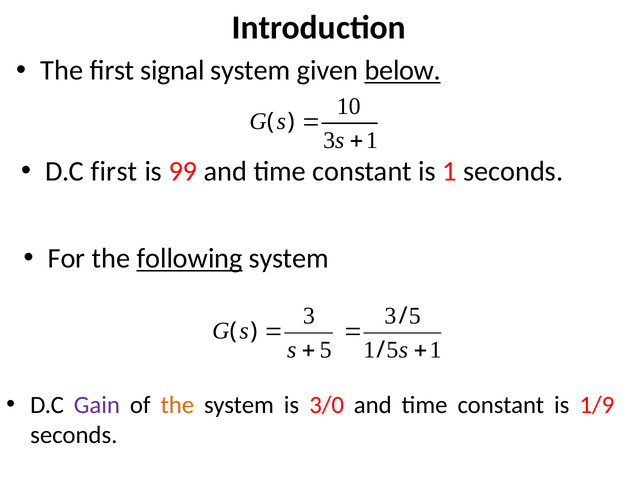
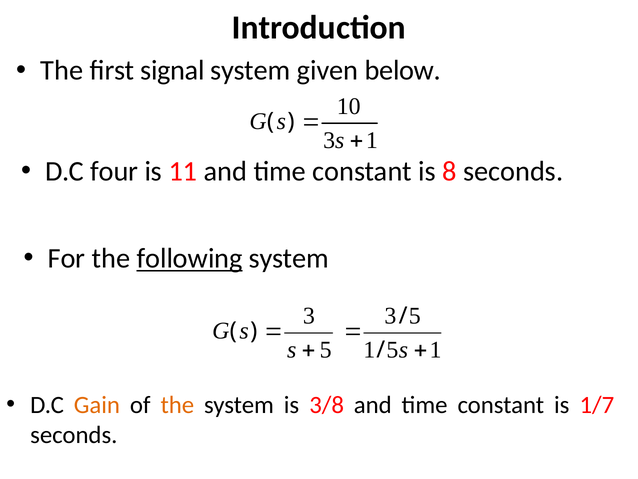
below underline: present -> none (403, 71)
D.C first: first -> four (114, 171)
99: 99 -> 11 (183, 171)
is 1: 1 -> 8 (450, 171)
Gain colour: purple -> orange (97, 405)
3/0: 3/0 -> 3/8 (327, 405)
1/9: 1/9 -> 1/7 (597, 405)
